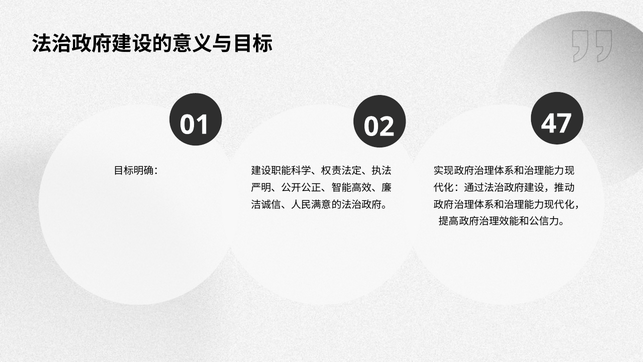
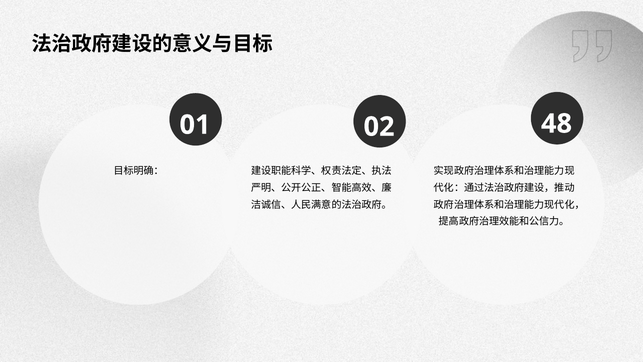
47: 47 -> 48 (557, 124)
